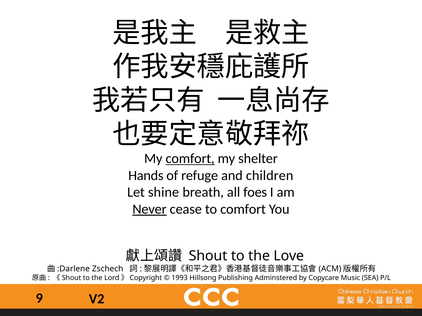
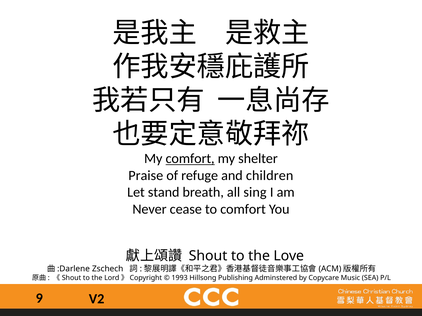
Hands: Hands -> Praise (146, 176)
shine: shine -> stand (164, 193)
foes: foes -> sing (255, 193)
Never underline: present -> none (150, 209)
